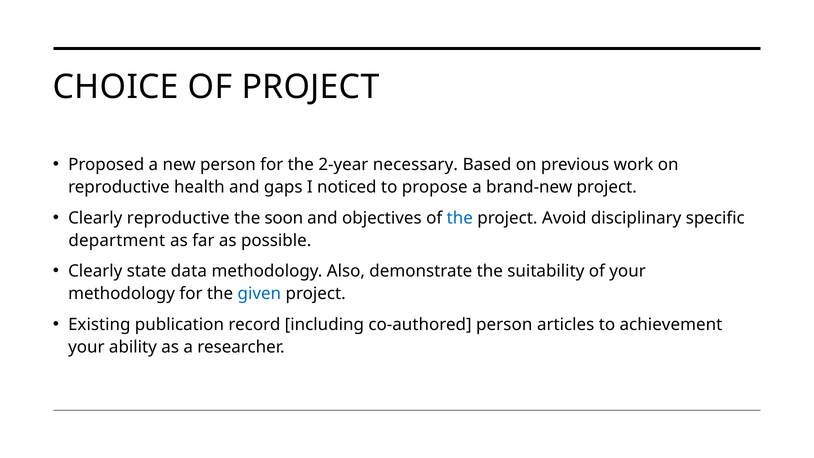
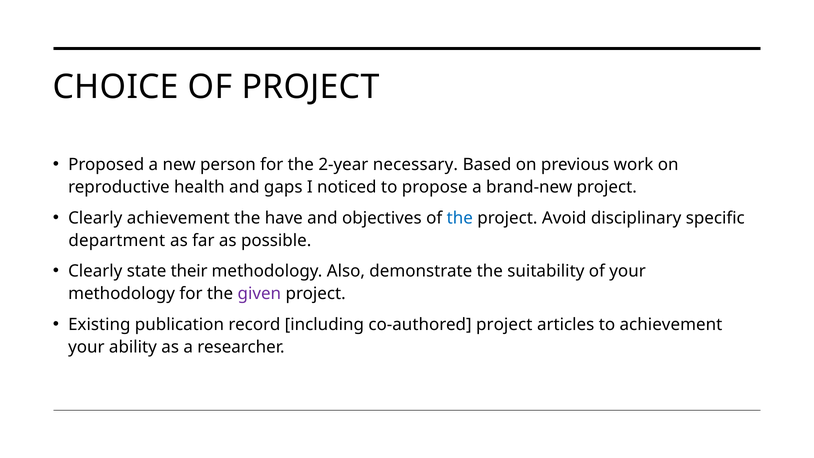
Clearly reproductive: reproductive -> achievement (178, 218)
soon: soon -> have (284, 218)
data: data -> their (189, 271)
given colour: blue -> purple (259, 294)
co-authored person: person -> project (504, 324)
